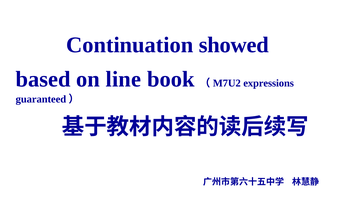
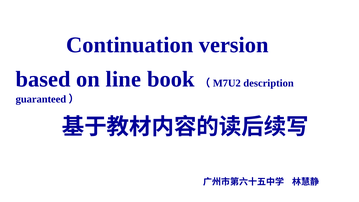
showed: showed -> version (234, 45)
expressions: expressions -> description (269, 83)
